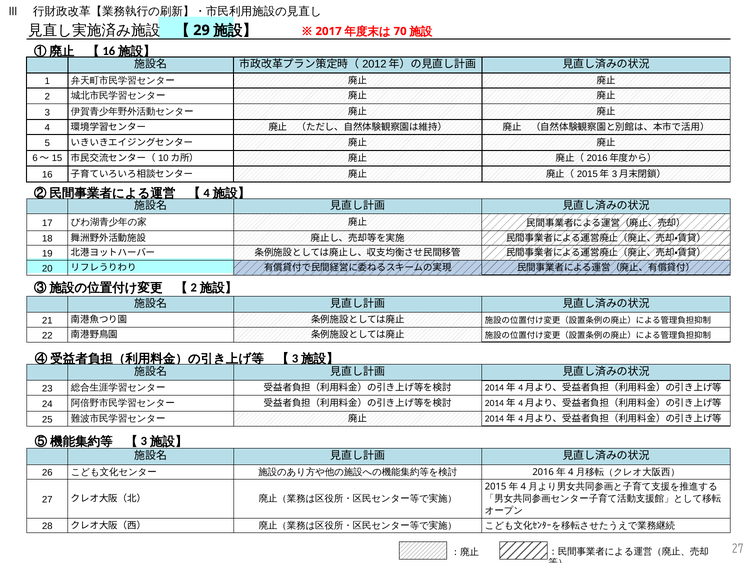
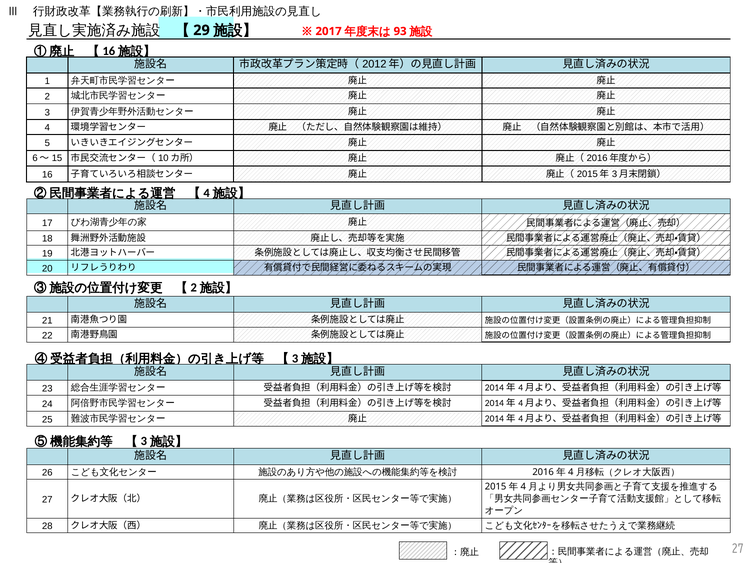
70: 70 -> 93 (400, 31)
